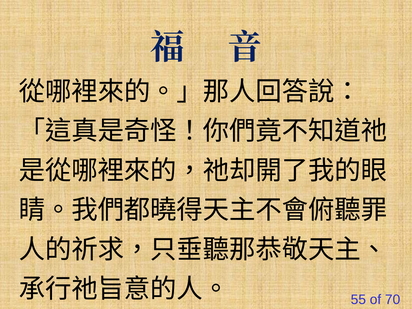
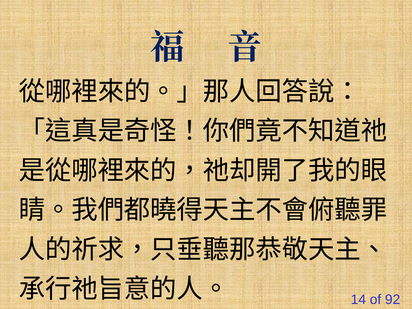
55: 55 -> 14 (358, 300)
70: 70 -> 92 (393, 300)
